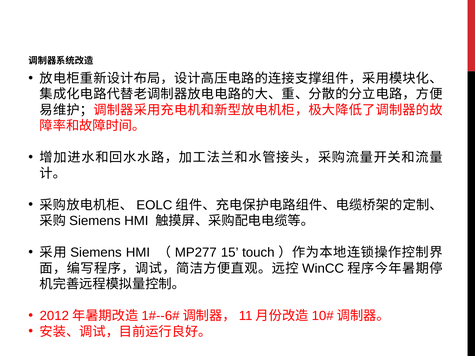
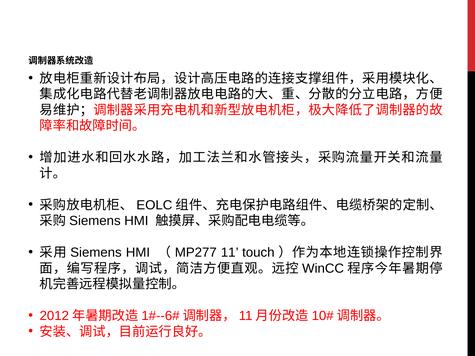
15: 15 -> 11 (230, 253)
